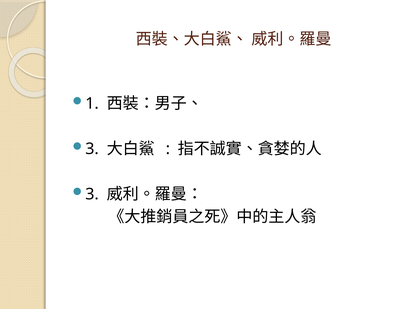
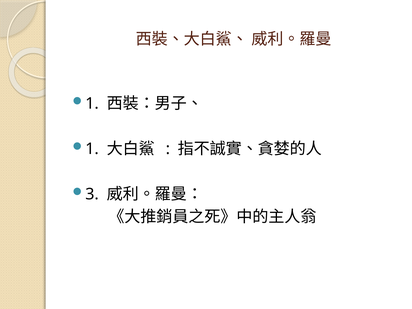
3: 3 -> 1 (92, 149)
